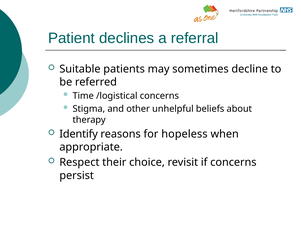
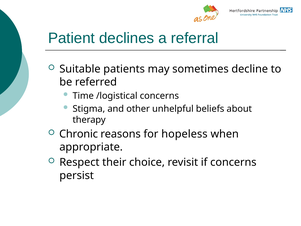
Identify: Identify -> Chronic (79, 134)
